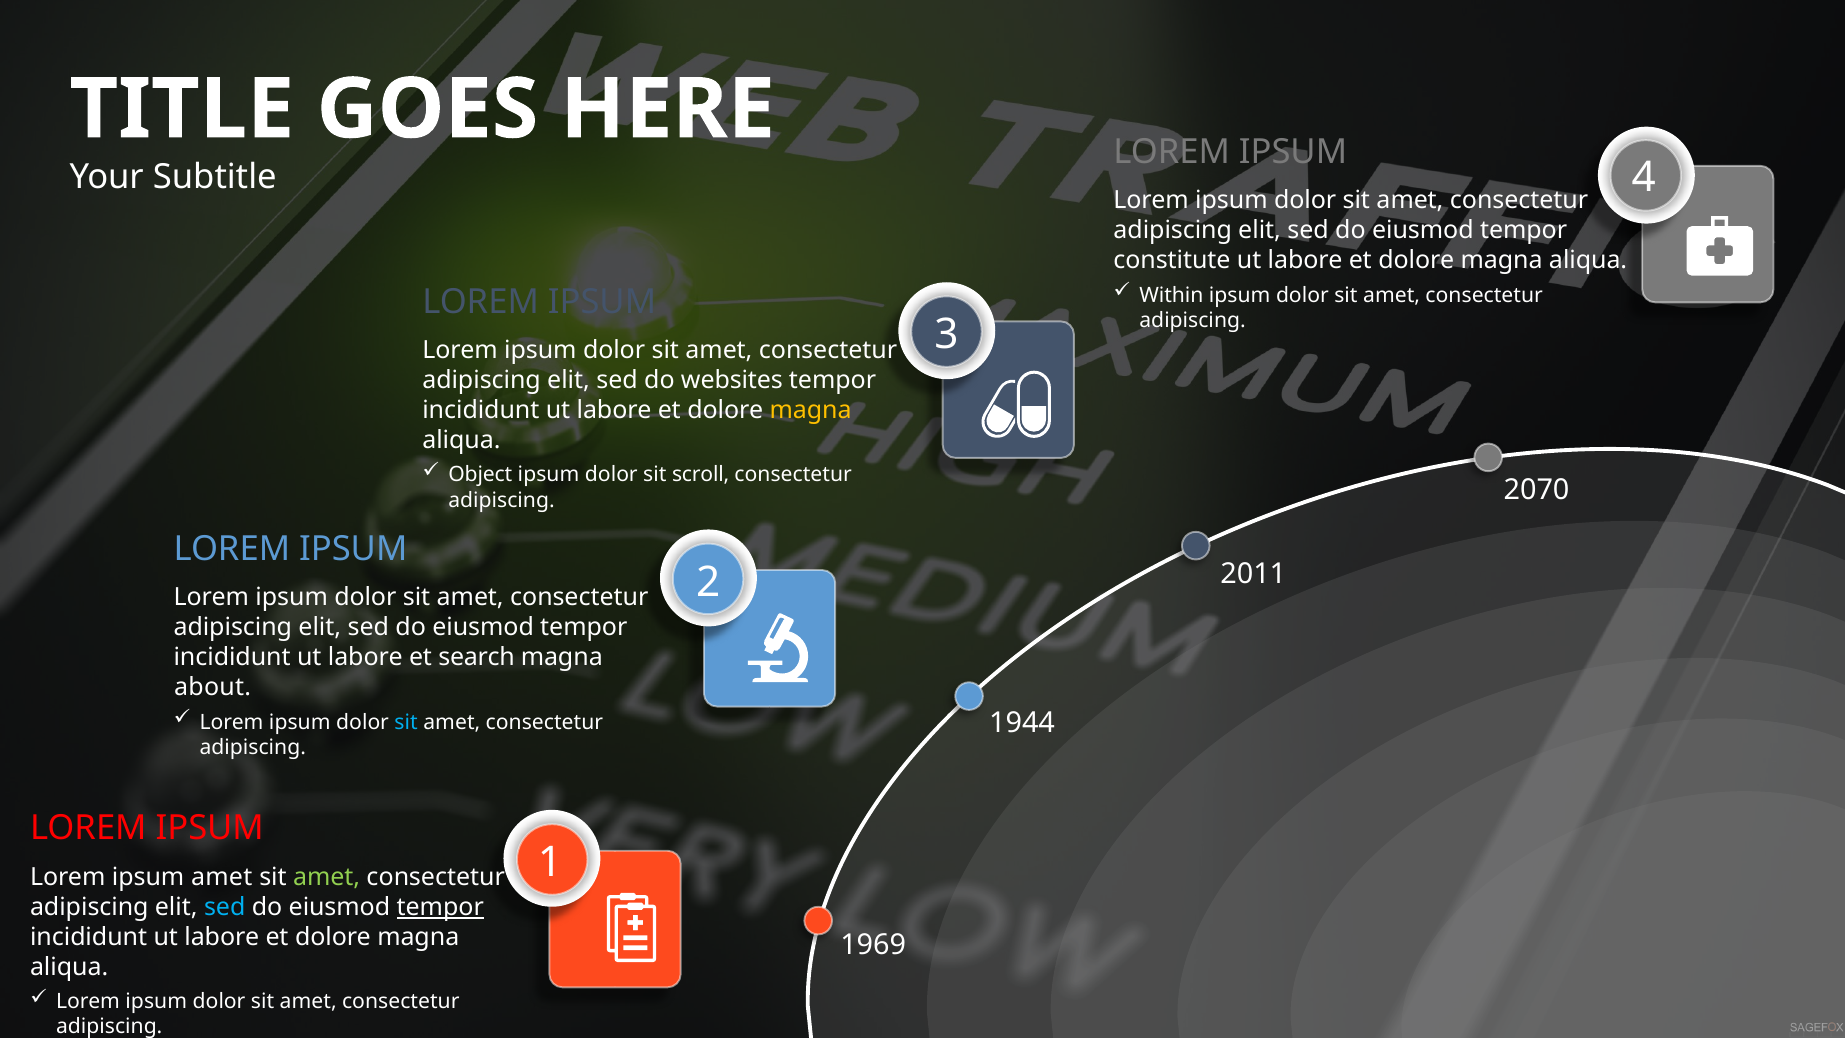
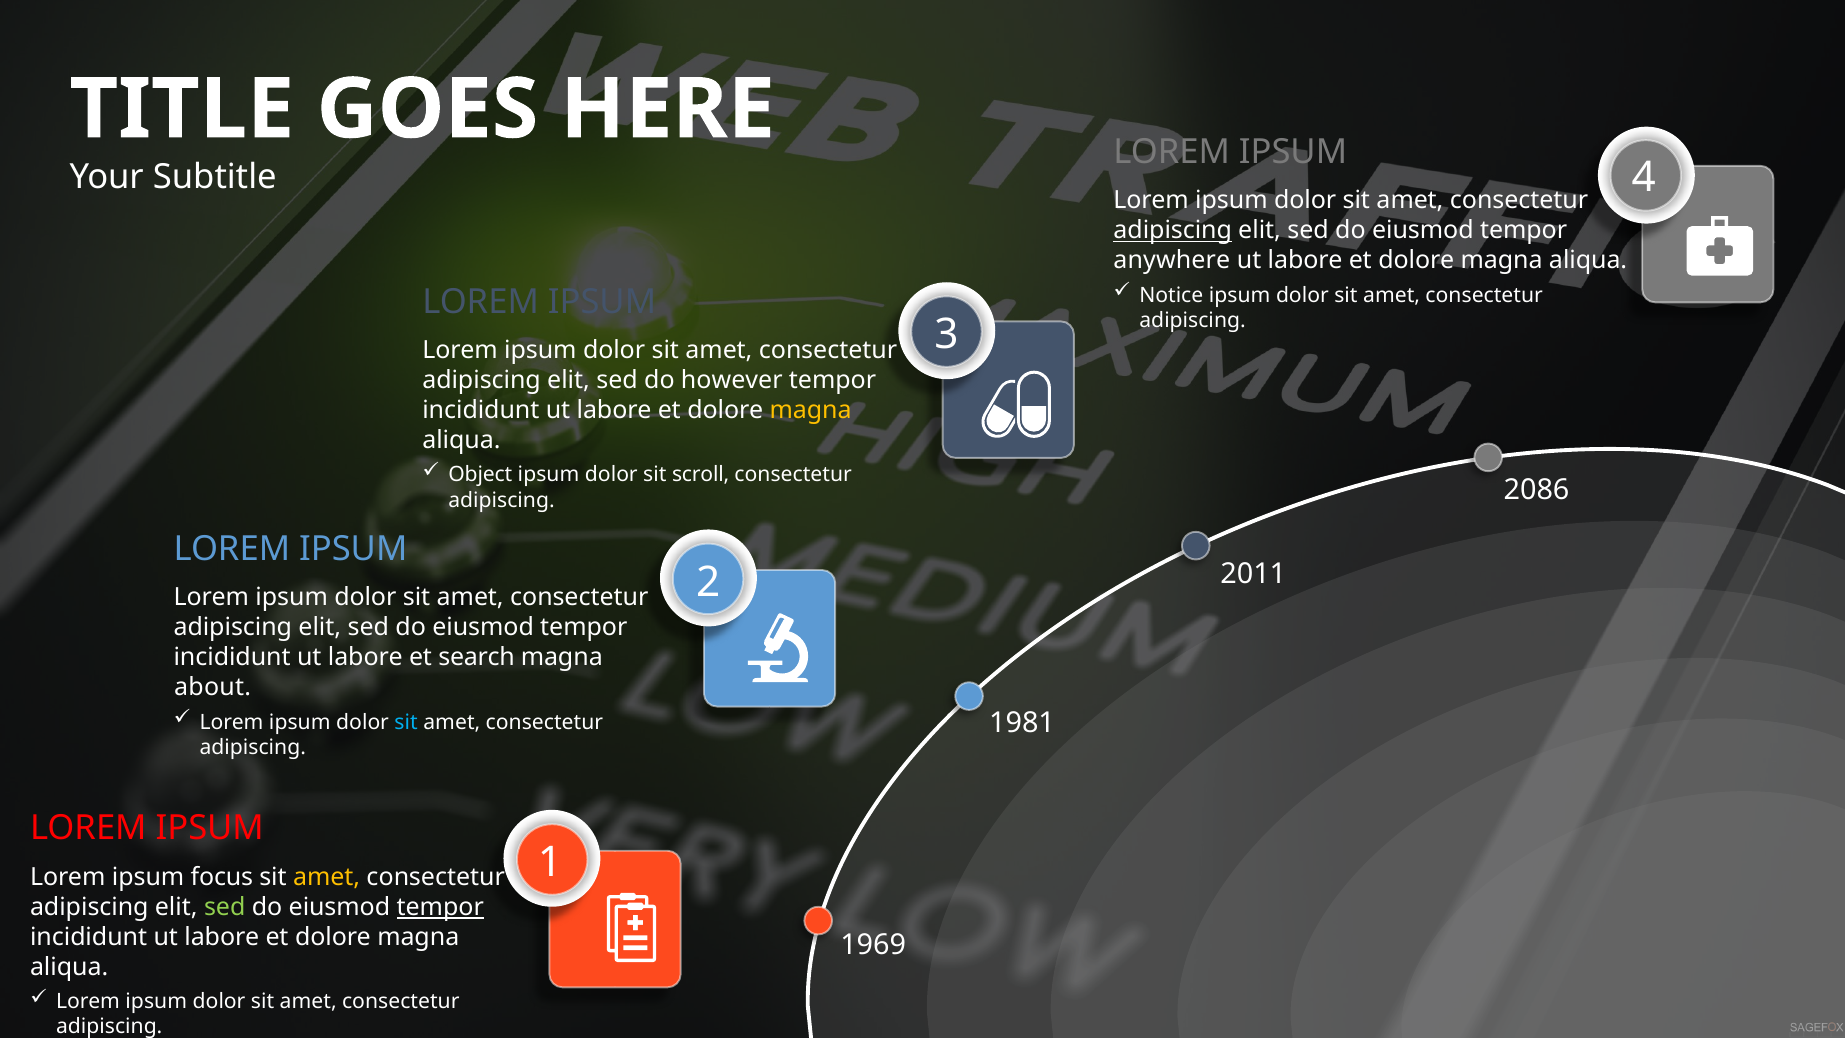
adipiscing underline: none -> present (1173, 231)
constitute: constitute -> anywhere (1172, 261)
Within: Within -> Notice (1171, 295)
websites: websites -> however (732, 380)
2070: 2070 -> 2086 (1537, 490)
1944: 1944 -> 1981 (1022, 723)
ipsum amet: amet -> focus (222, 877)
amet colour: light green -> yellow (327, 877)
sed colour: light blue -> light green (225, 907)
